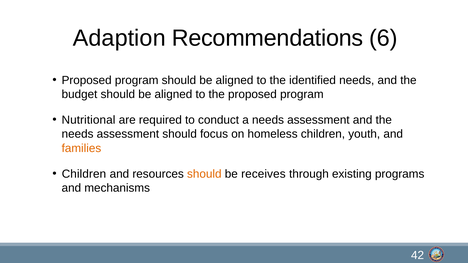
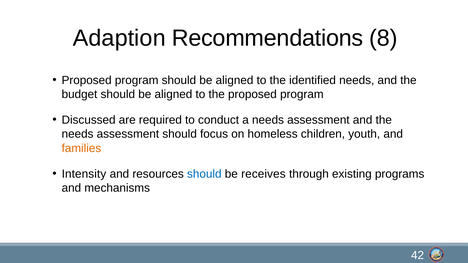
6: 6 -> 8 (383, 38)
Nutritional: Nutritional -> Discussed (89, 120)
Children: Children -> Intensity (84, 174)
should colour: orange -> blue (204, 174)
